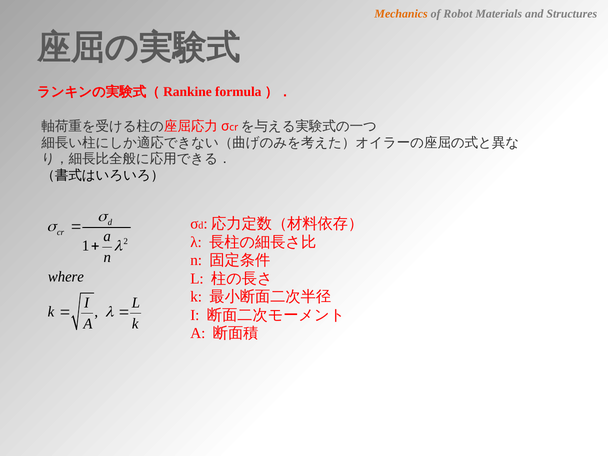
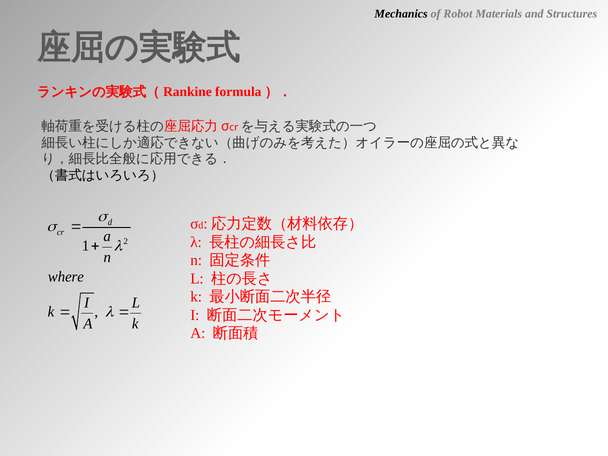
Mechanics colour: orange -> black (401, 14)
